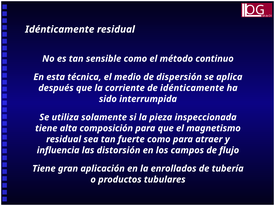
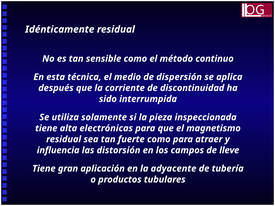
de idénticamente: idénticamente -> discontinuidad (192, 88)
composición: composición -> electrónicas (106, 128)
flujo: flujo -> lleve (229, 150)
enrollados: enrollados -> adyacente (174, 169)
